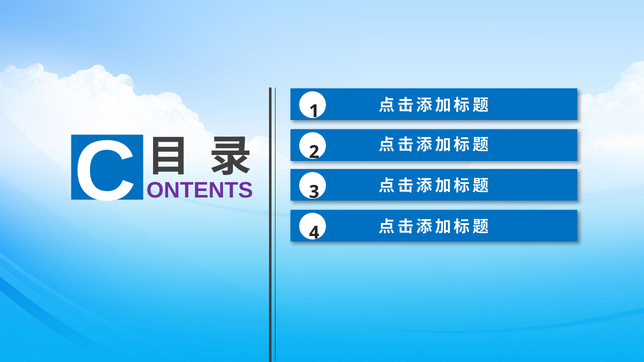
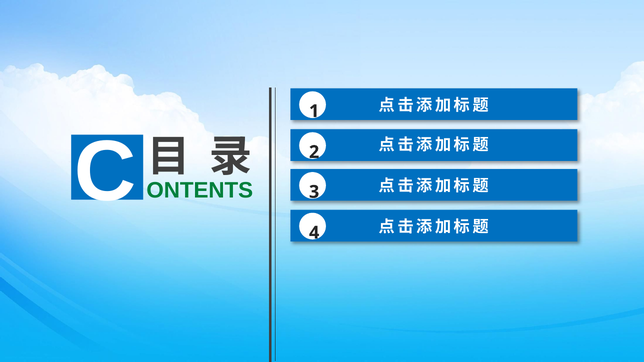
ONTENTS colour: purple -> green (200, 191)
